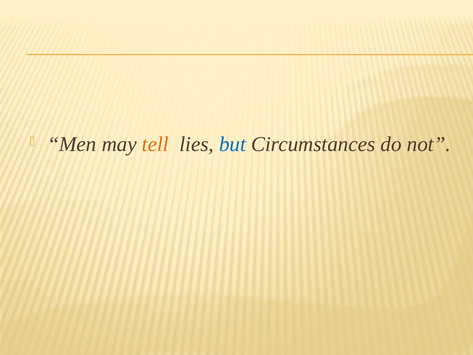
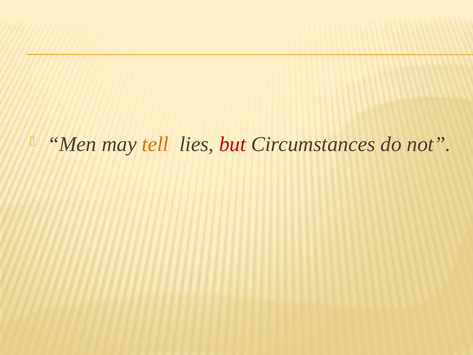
but colour: blue -> red (232, 144)
